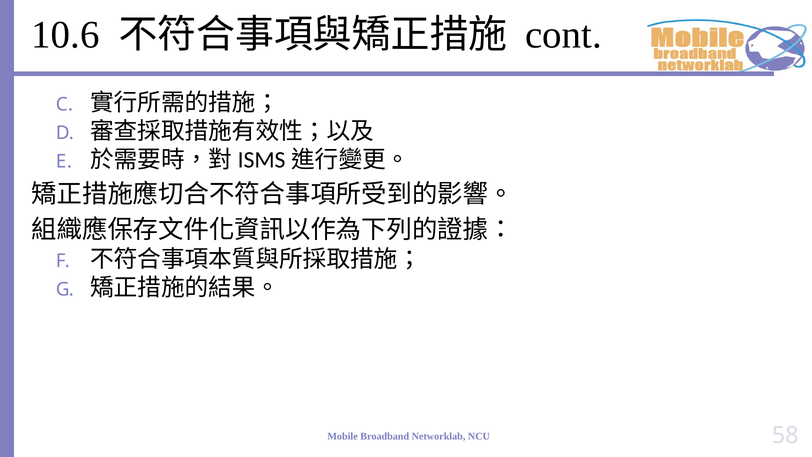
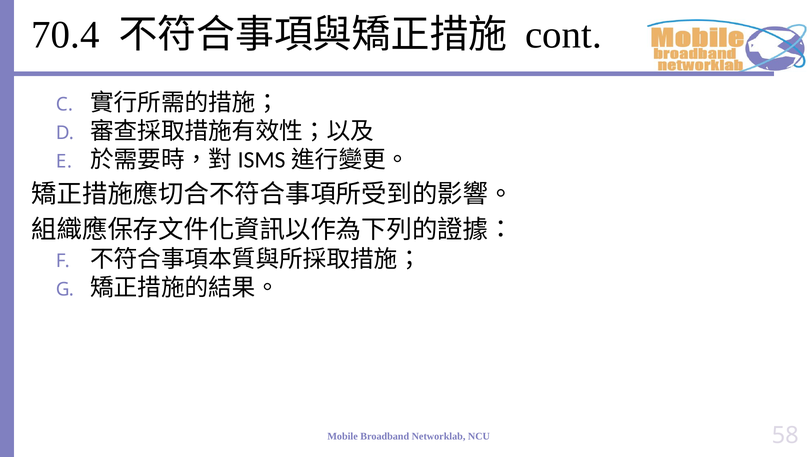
10.6: 10.6 -> 70.4 (65, 35)
